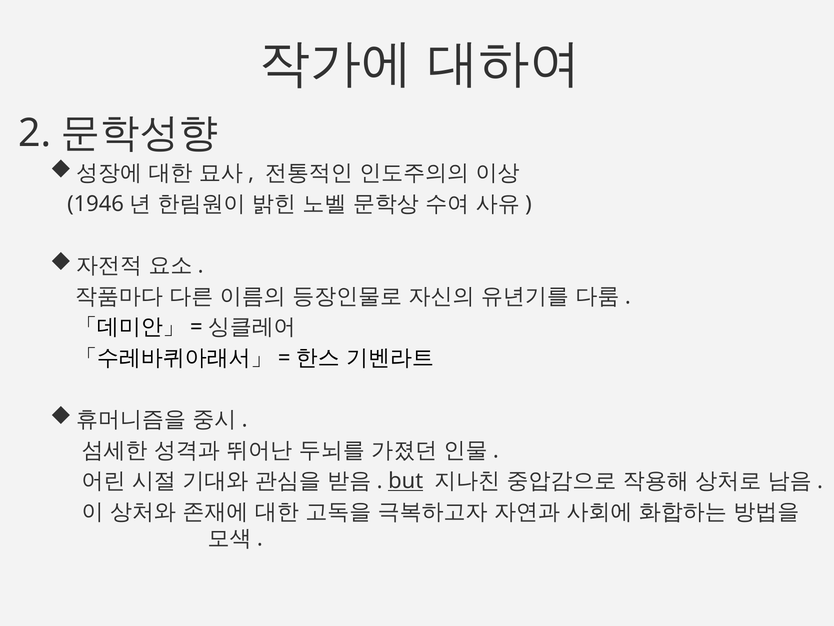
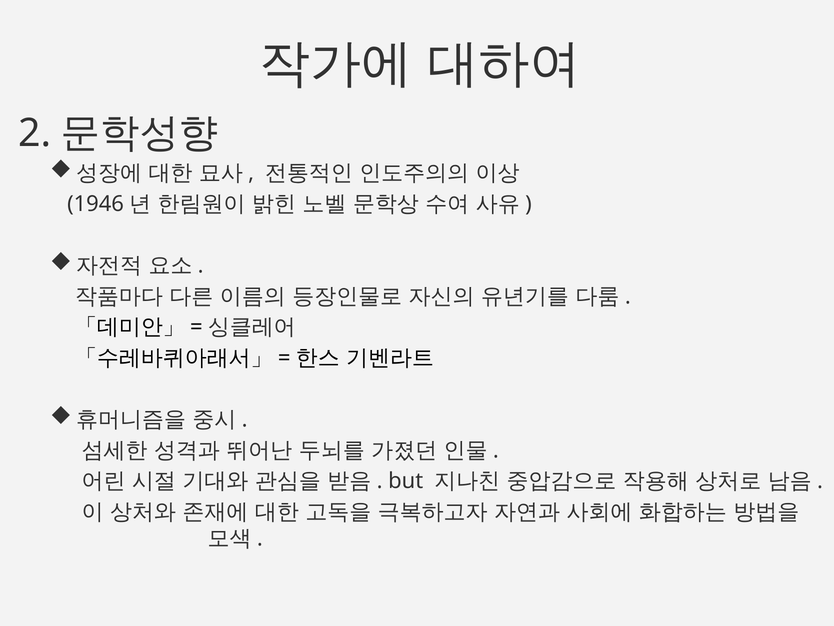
but underline: present -> none (406, 481)
